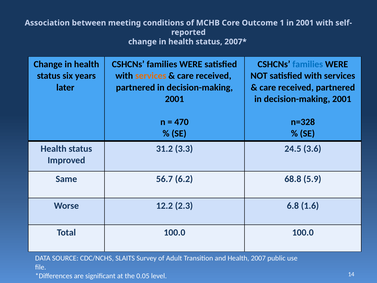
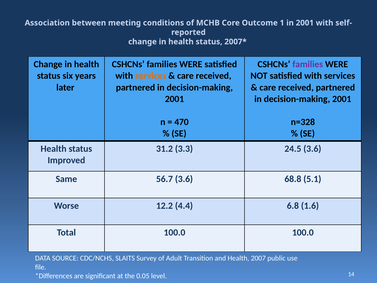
families colour: blue -> purple (308, 64)
56.7 6.2: 6.2 -> 3.6 (184, 179)
5.9: 5.9 -> 5.1 (312, 179)
2.3: 2.3 -> 4.4 (184, 206)
